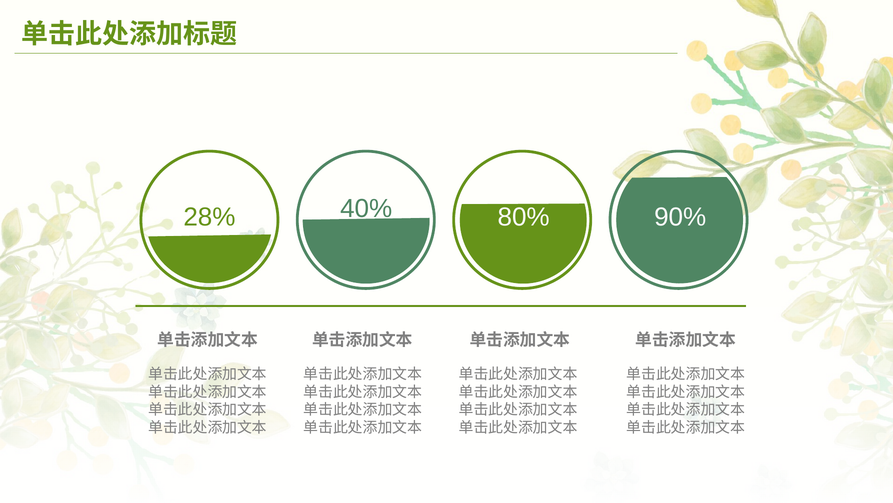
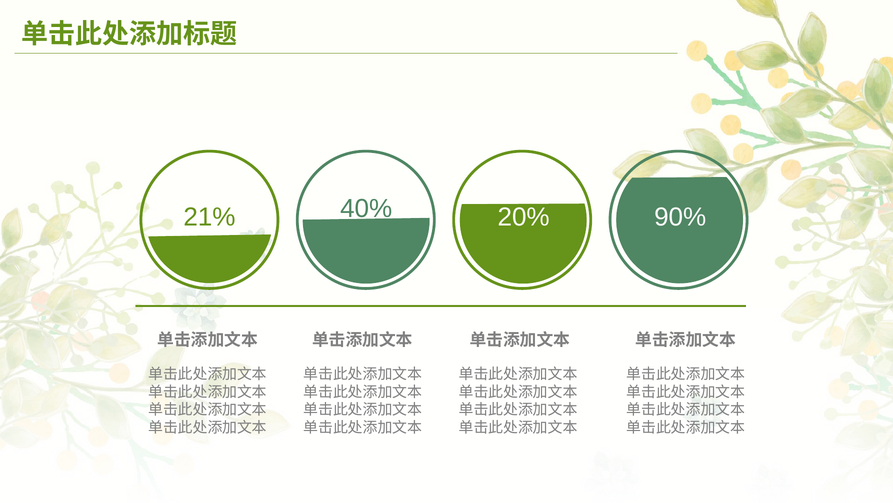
28%: 28% -> 21% (209, 217)
80%: 80% -> 20% (524, 217)
